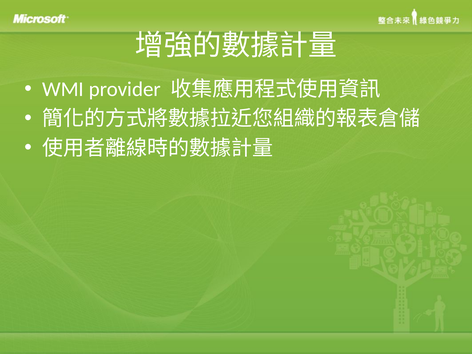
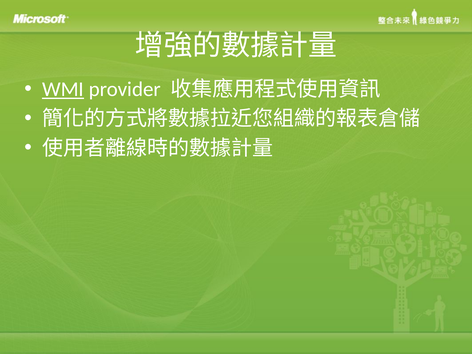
WMI underline: none -> present (63, 89)
